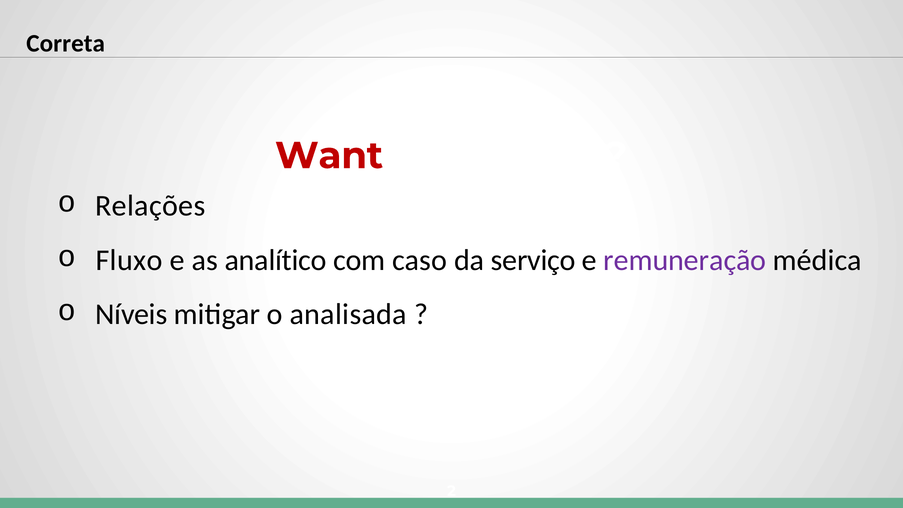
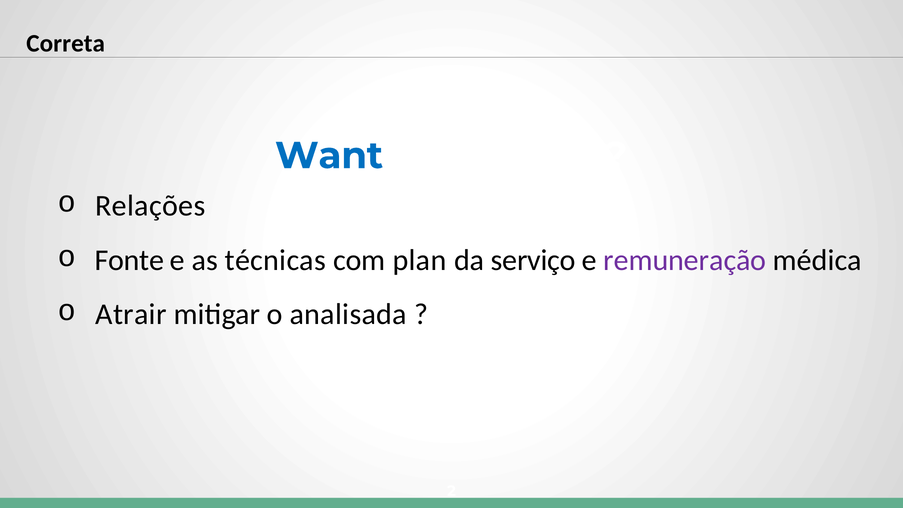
Want colour: red -> blue (329, 156)
Fluxo: Fluxo -> Fonte (129, 260)
analítico: analítico -> técnicas (275, 260)
caso: caso -> plan (420, 260)
Níveis: Níveis -> Atrair (131, 314)
